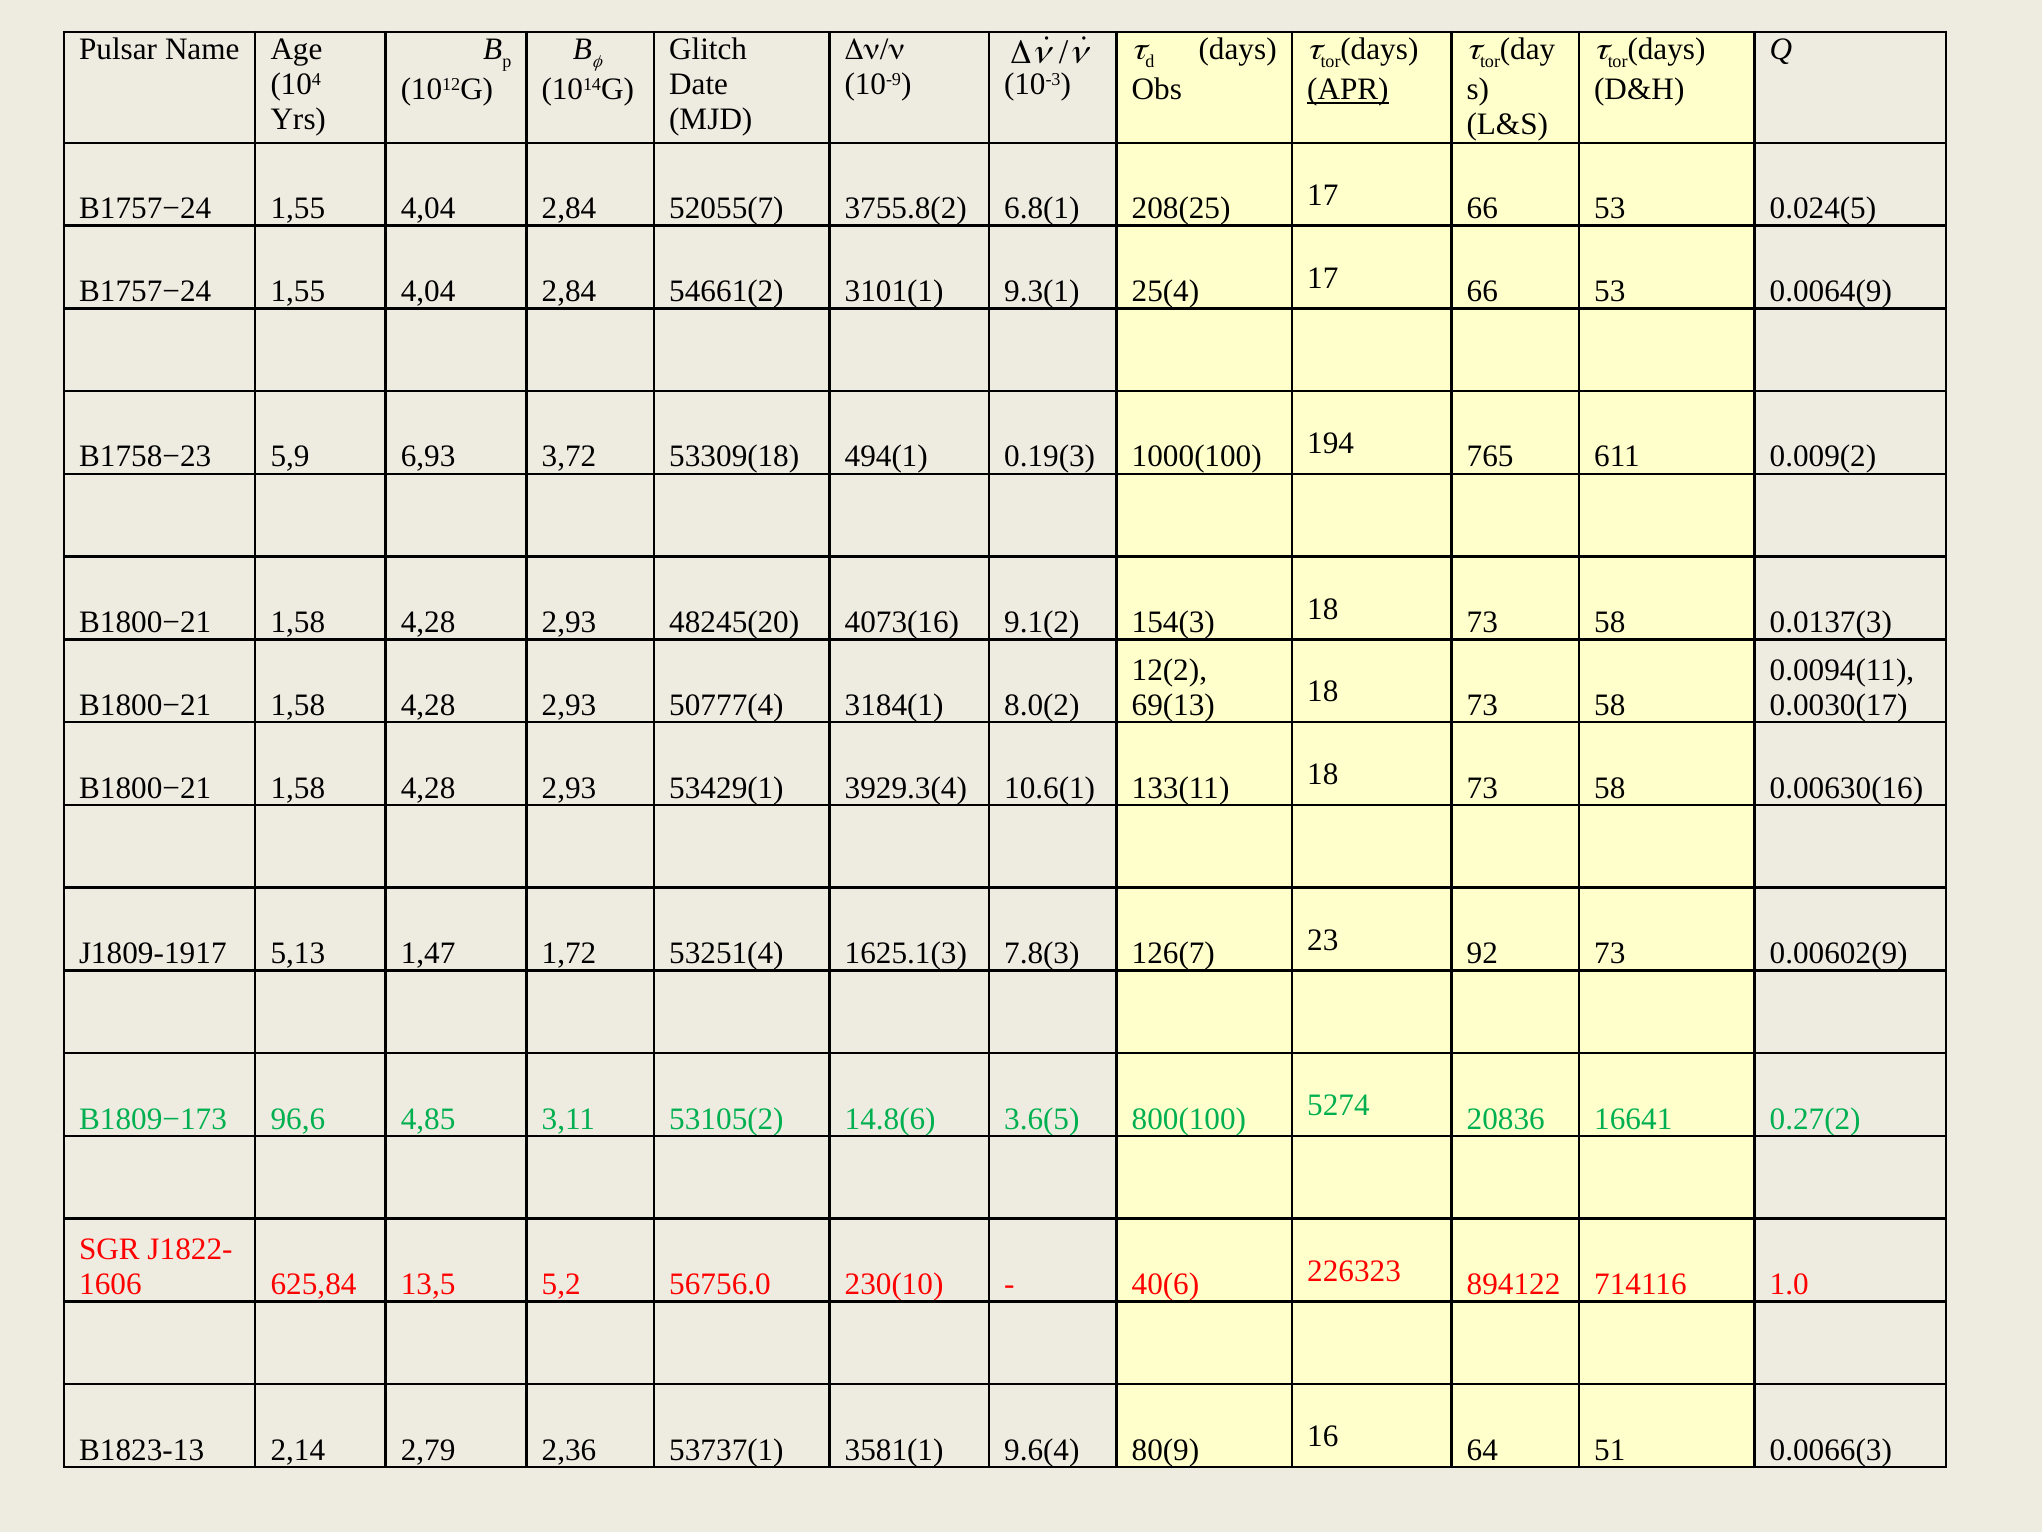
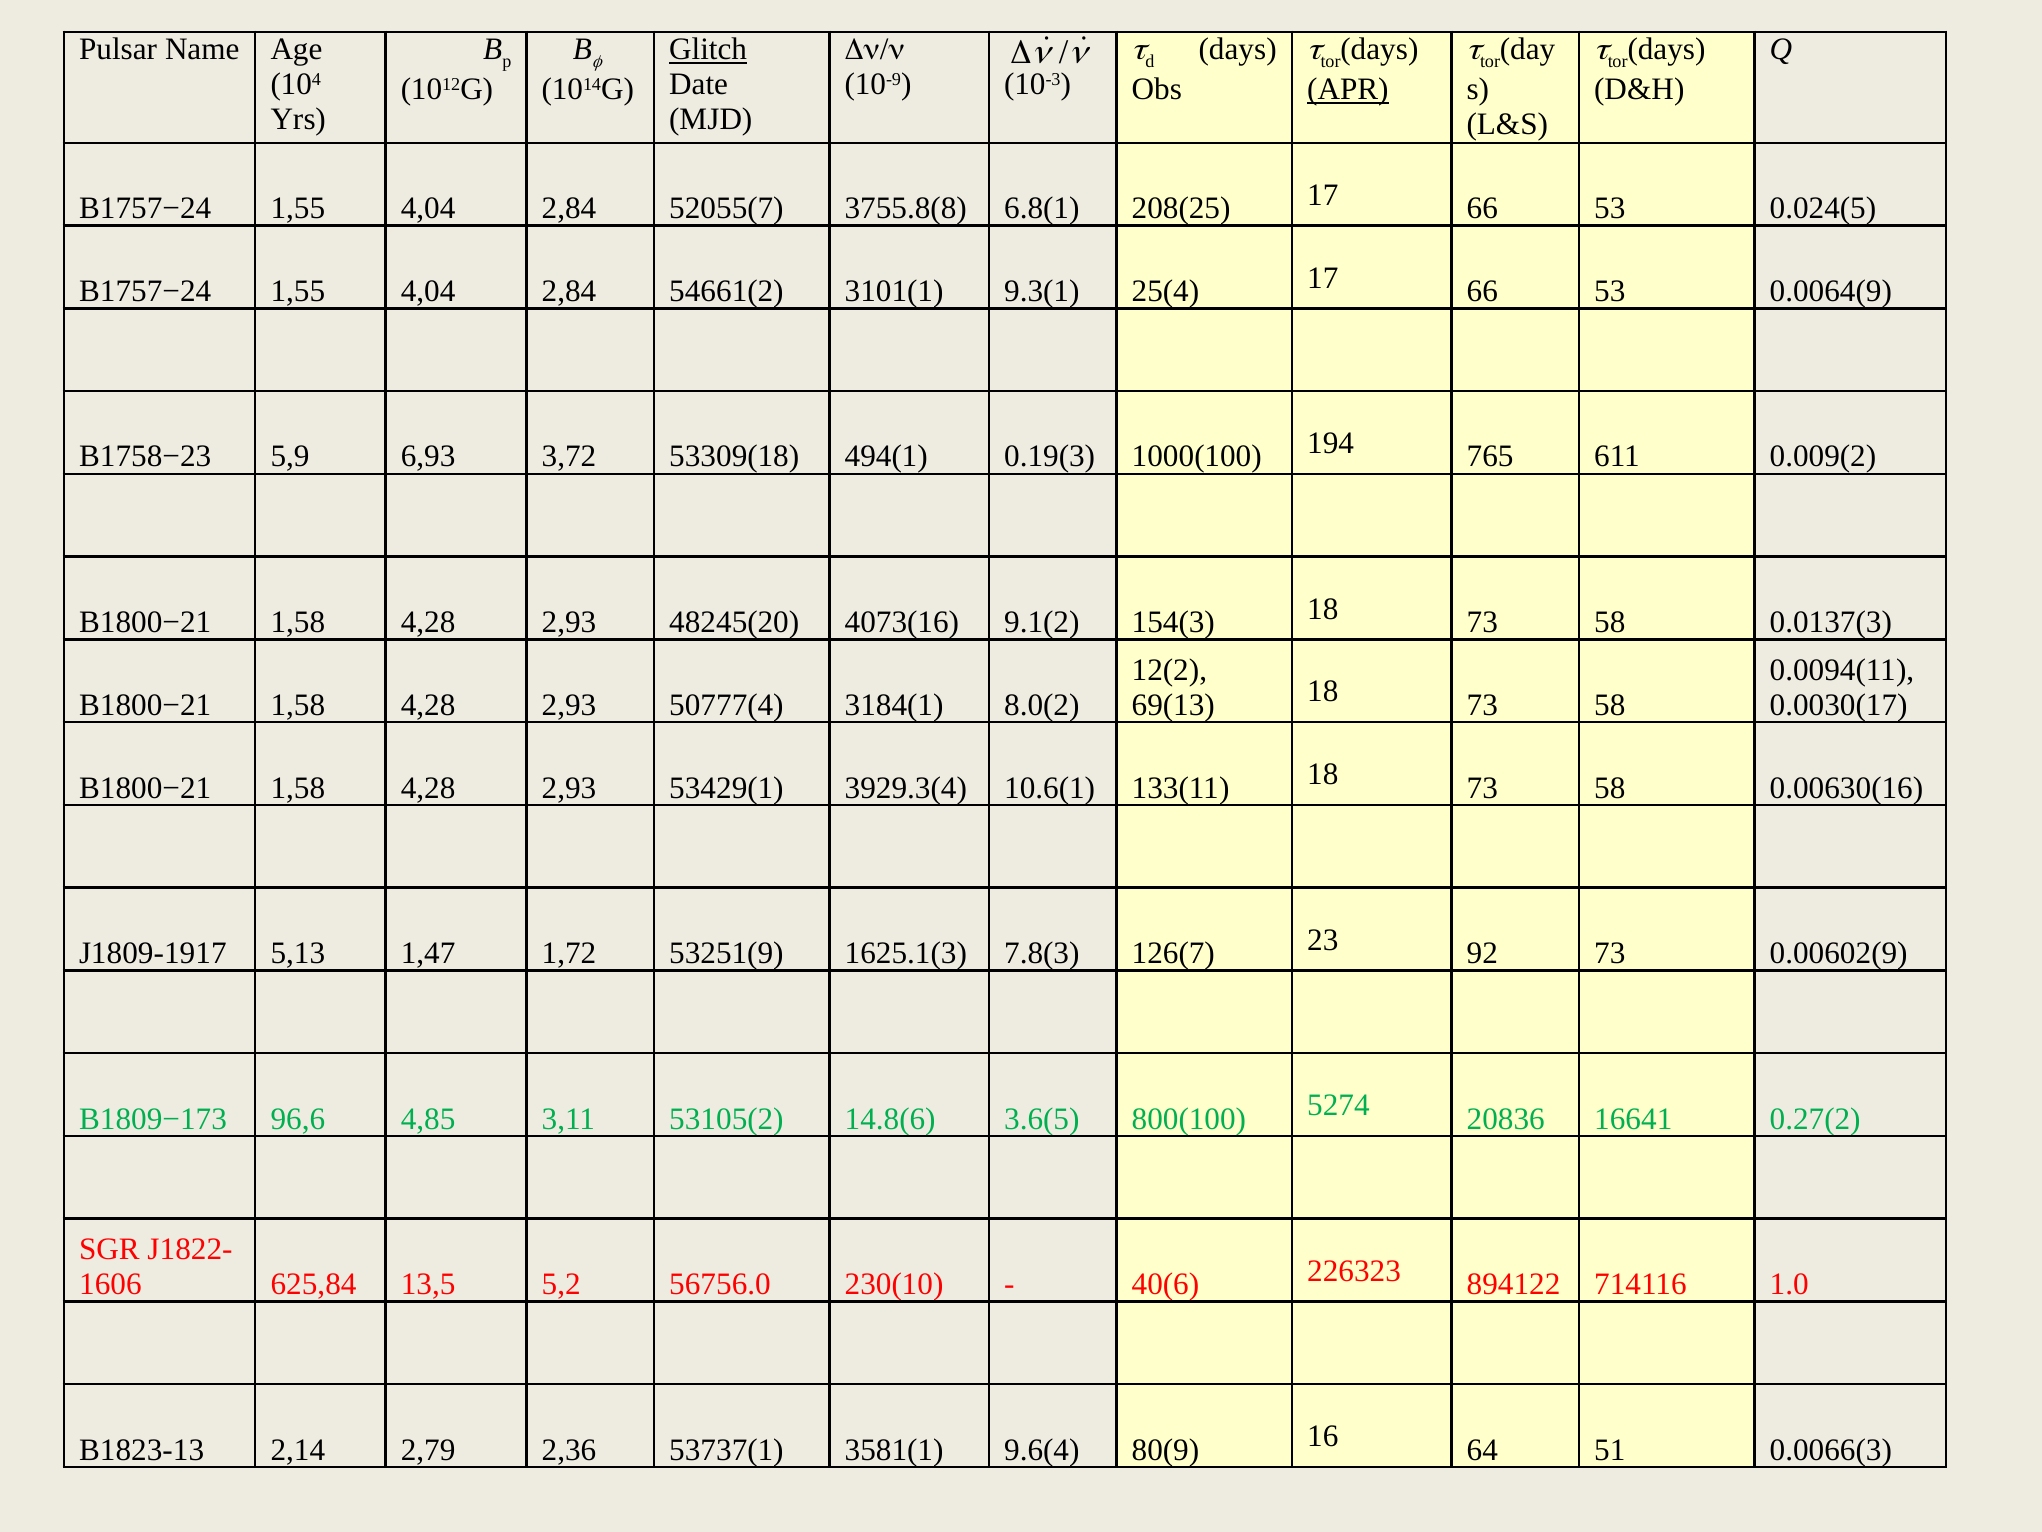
Glitch underline: none -> present (708, 50)
3755.8(2: 3755.8(2 -> 3755.8(8 (906, 208)
53251(4: 53251(4 -> 53251(9 (726, 953)
